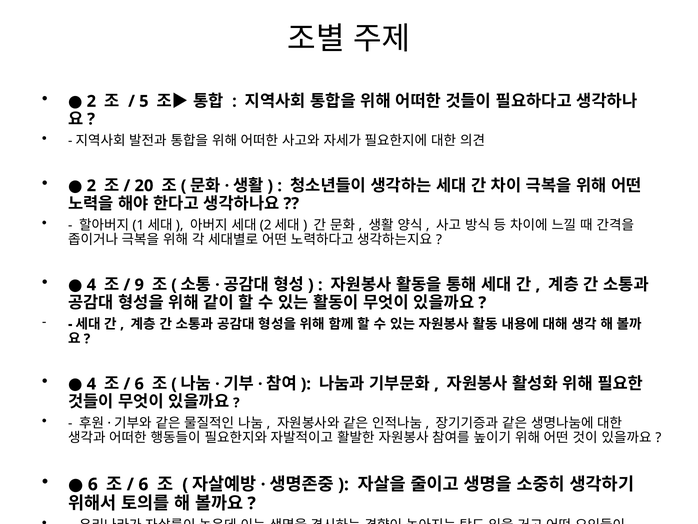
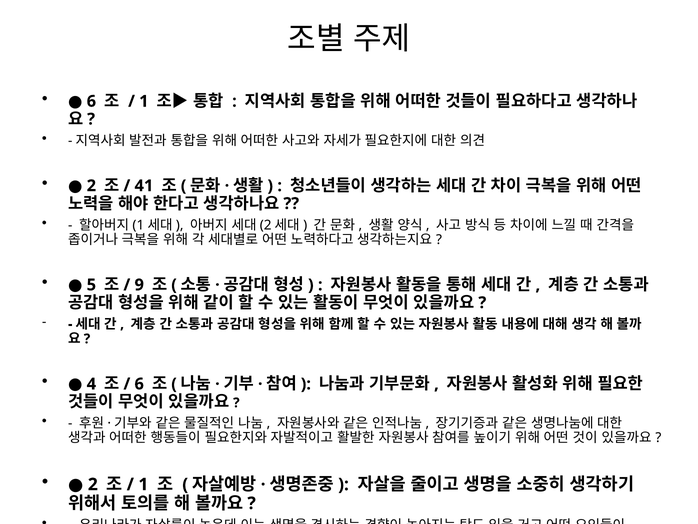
2: 2 -> 6 (91, 101)
5: 5 -> 1 (144, 101)
20: 20 -> 41 (144, 186)
4: 4 -> 5 (91, 285)
6: 6 -> 2 (93, 484)
6: 6 -> 1 (143, 484)
